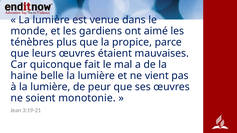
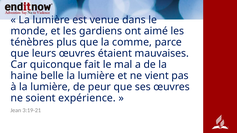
propice: propice -> comme (132, 42)
monotonie: monotonie -> expérience (87, 98)
